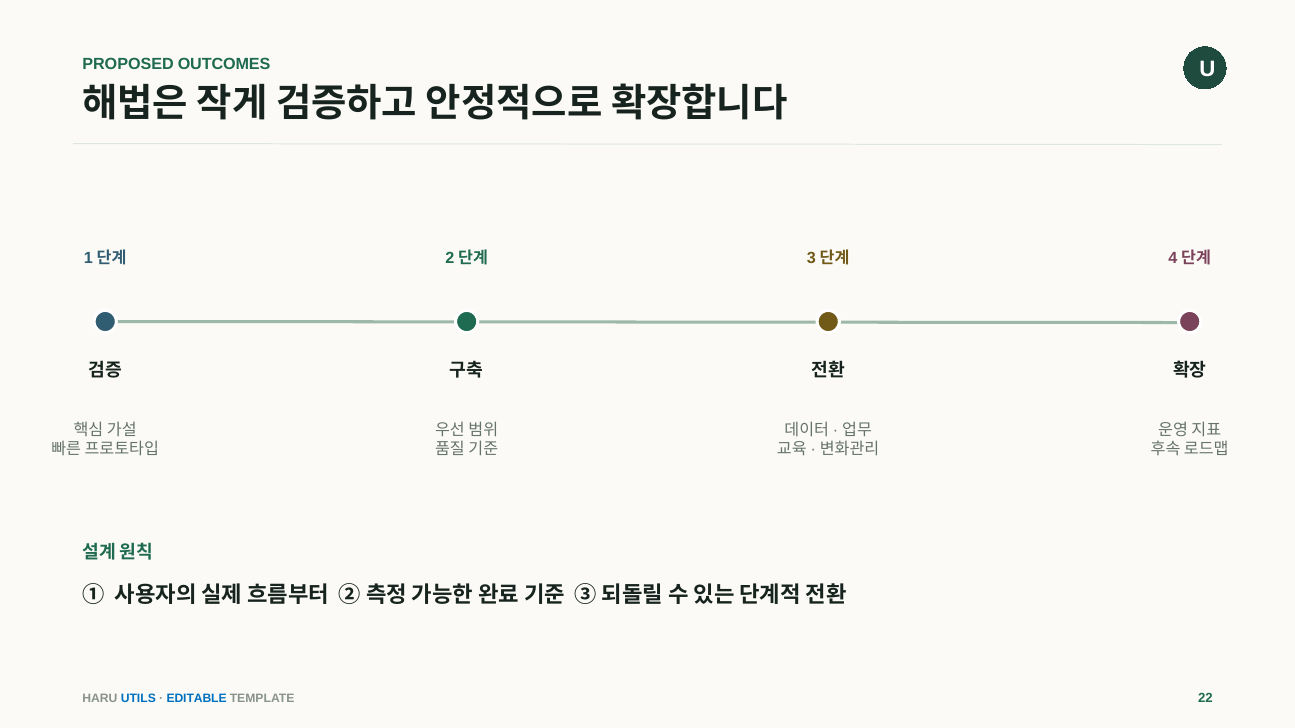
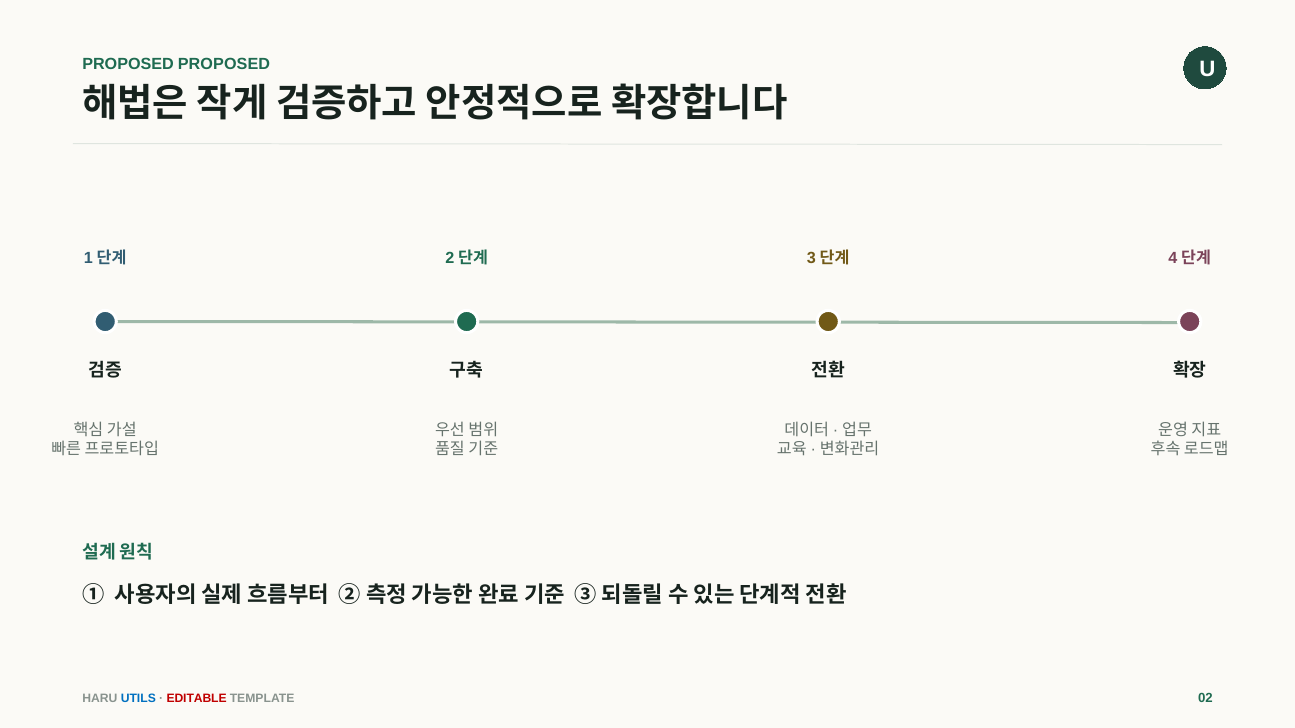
PROPOSED OUTCOMES: OUTCOMES -> PROPOSED (224, 64)
EDITABLE colour: blue -> red (197, 699)
22: 22 -> 02 (1205, 699)
